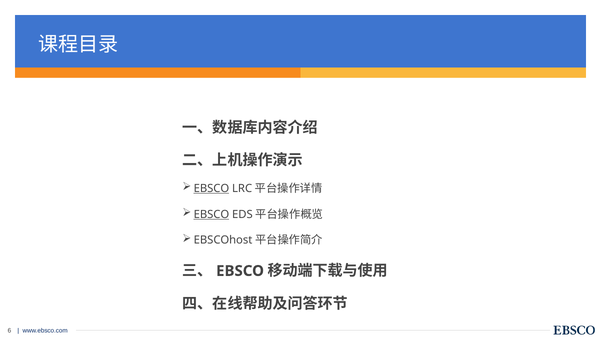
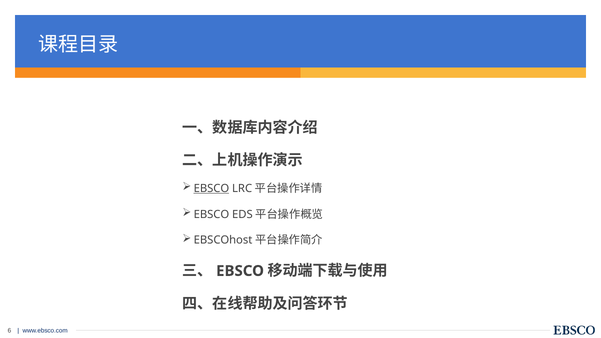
EBSCO underline: present -> none (211, 214)
